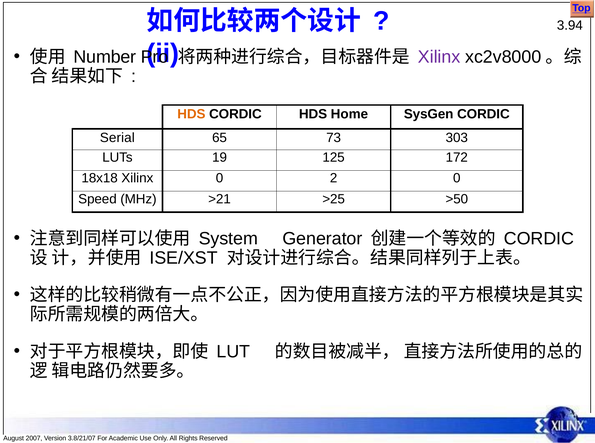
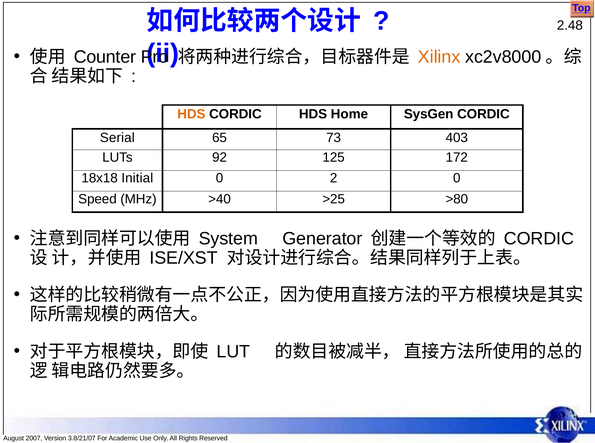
3.94: 3.94 -> 2.48 (570, 25)
Number: Number -> Counter (105, 57)
Xilinx colour: purple -> orange (439, 57)
303: 303 -> 403 (457, 138)
19: 19 -> 92 (220, 157)
18x18 Xilinx: Xilinx -> Initial (137, 178)
>21: >21 -> >40 (220, 199)
>50: >50 -> >80 (457, 199)
